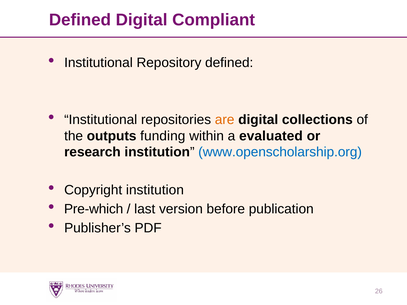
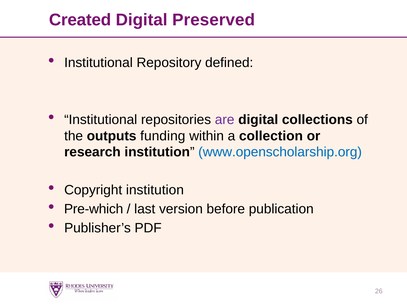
Defined: Defined -> Created (80, 20)
Compliant: Compliant -> Preserved (214, 20)
are colour: orange -> purple (225, 120)
evaluated: evaluated -> collection (271, 136)
